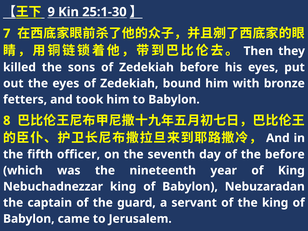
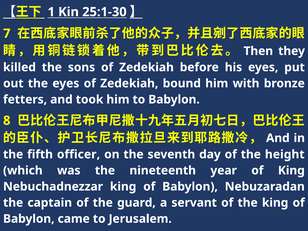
9: 9 -> 1 (51, 12)
the before: before -> height (285, 154)
